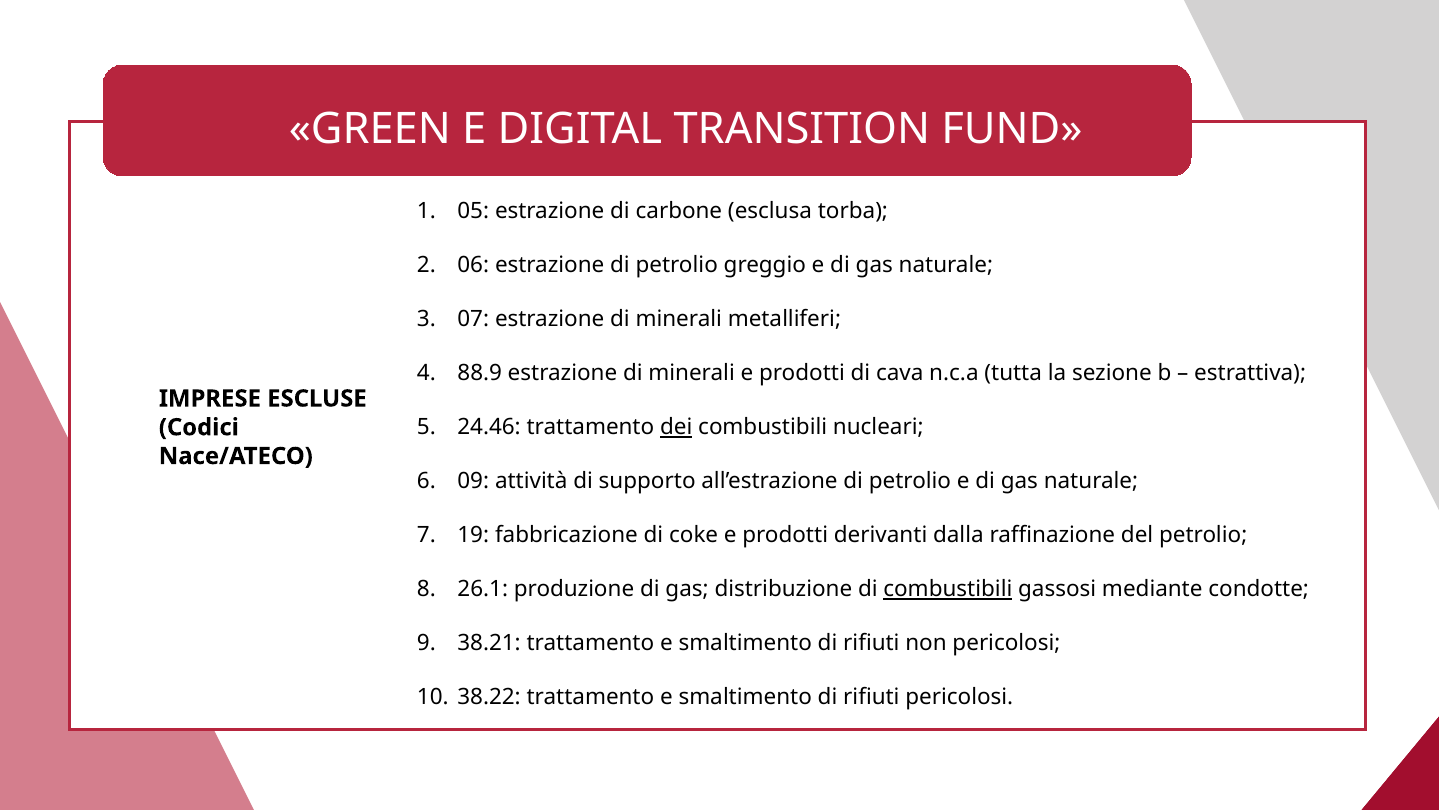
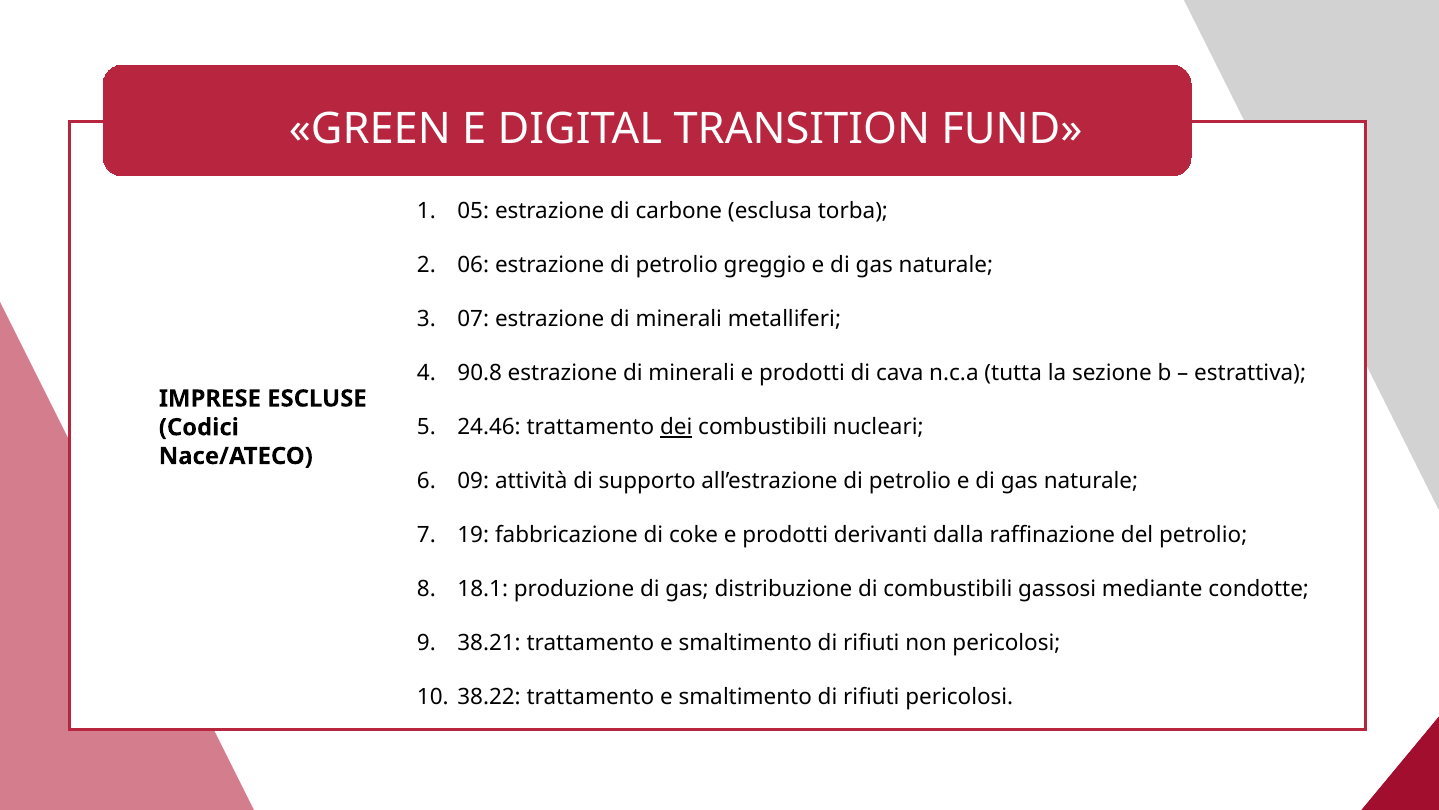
88.9: 88.9 -> 90.8 (480, 373)
26.1: 26.1 -> 18.1 (483, 589)
combustibili underline: present -> none (948, 589)
